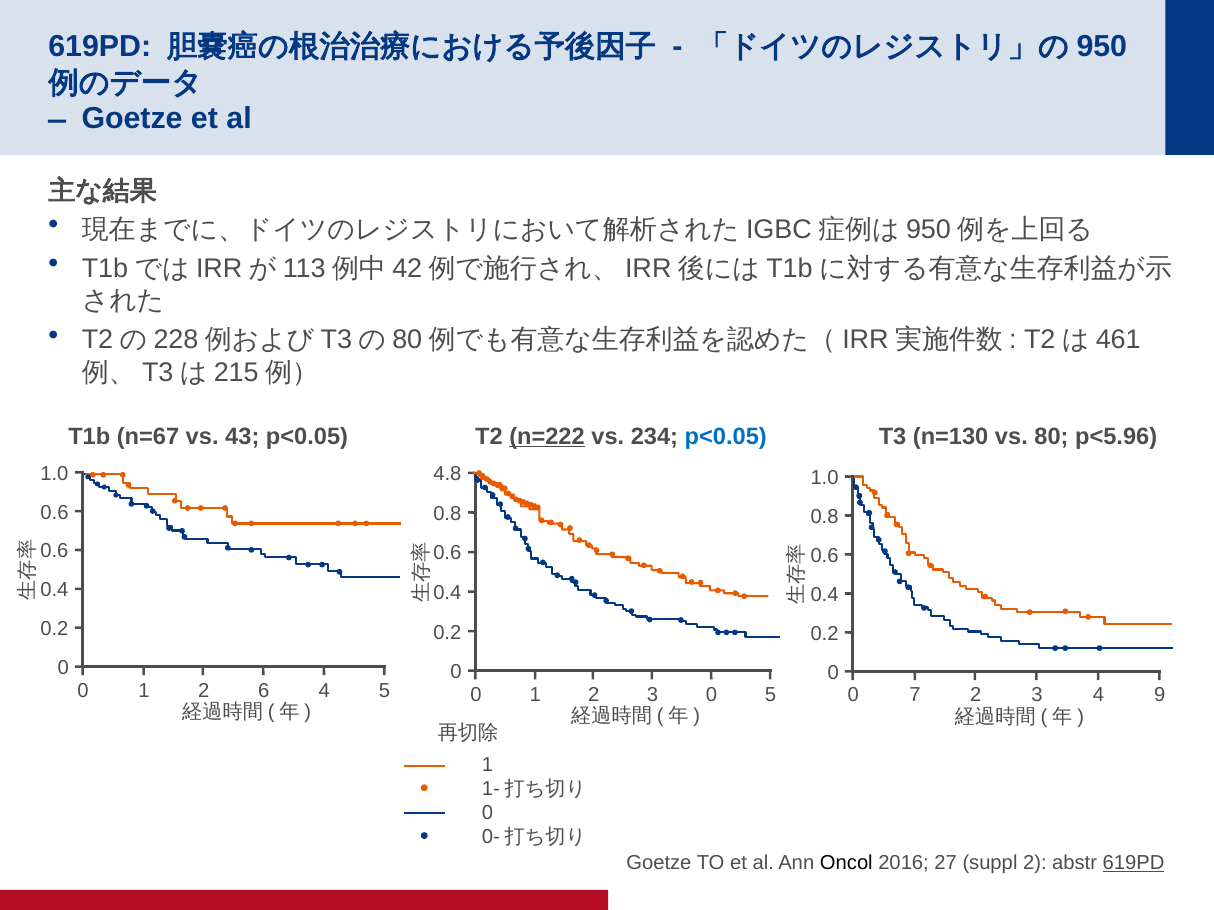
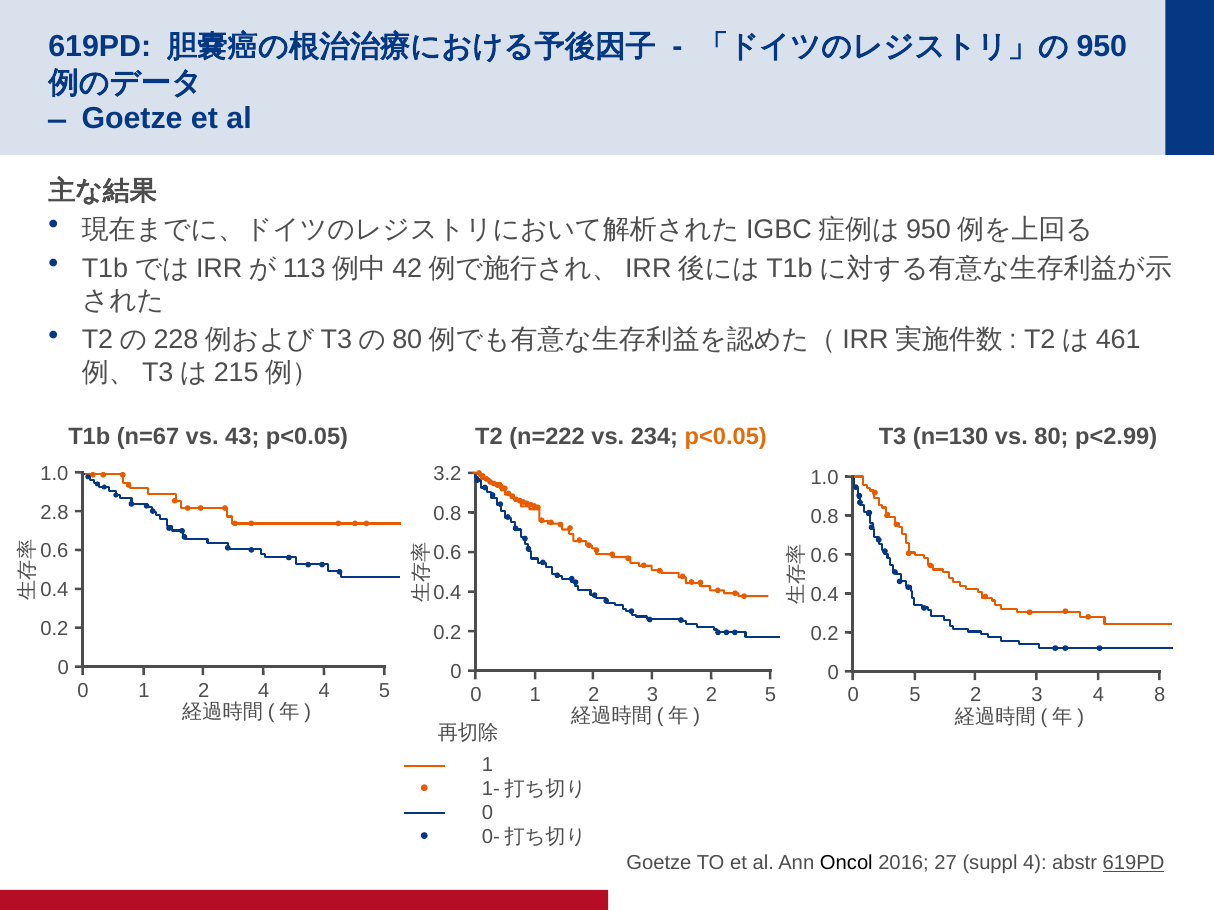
n=222 underline: present -> none (547, 437)
p<0.05 colour: blue -> orange (726, 437)
p<5.96: p<5.96 -> p<2.99 (1116, 437)
4.8: 4.8 -> 3.2 (447, 474)
0.6: 0.6 -> 2.8 (54, 513)
2 6: 6 -> 4 (264, 691)
3 0: 0 -> 2 (712, 695)
0 7: 7 -> 5 (915, 696)
9: 9 -> 8 (1160, 696)
suppl 2: 2 -> 4 (1035, 863)
